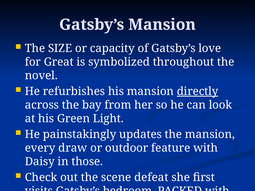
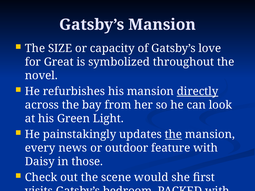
the underline: none -> present (173, 135)
draw: draw -> news (73, 148)
defeat: defeat -> would (151, 178)
